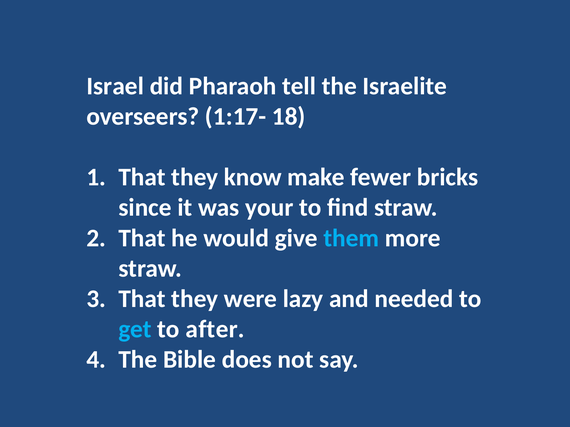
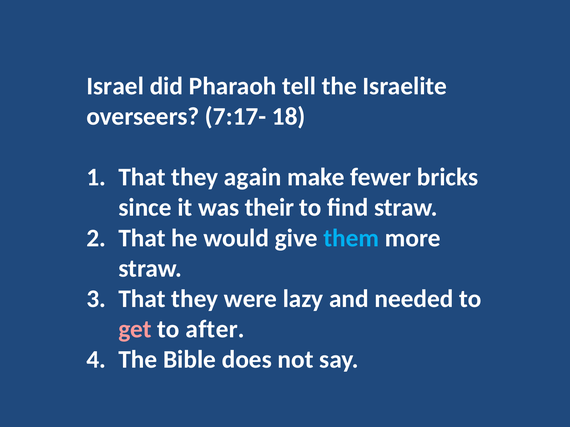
1:17-: 1:17- -> 7:17- (236, 117)
know: know -> again (253, 177)
your: your -> their (269, 208)
get colour: light blue -> pink (135, 330)
